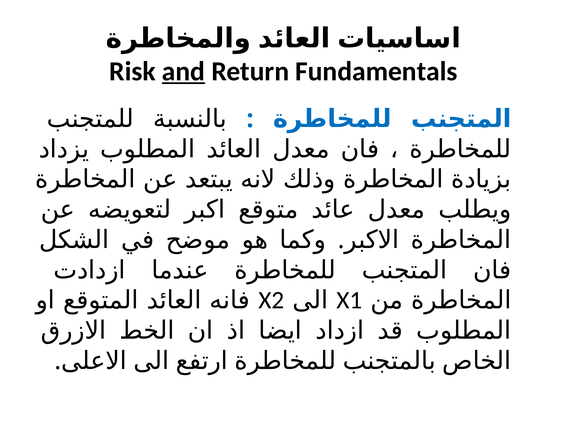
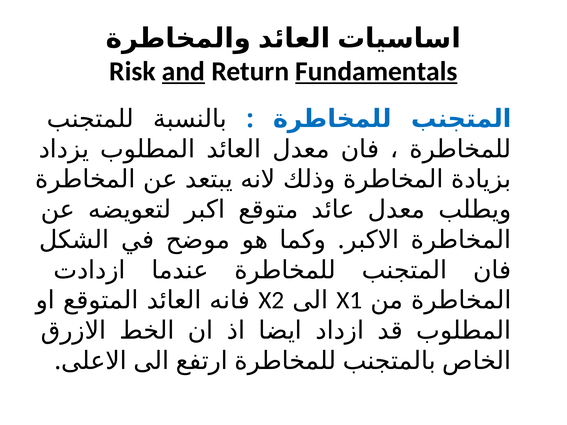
Fundamentals underline: none -> present (376, 71)
